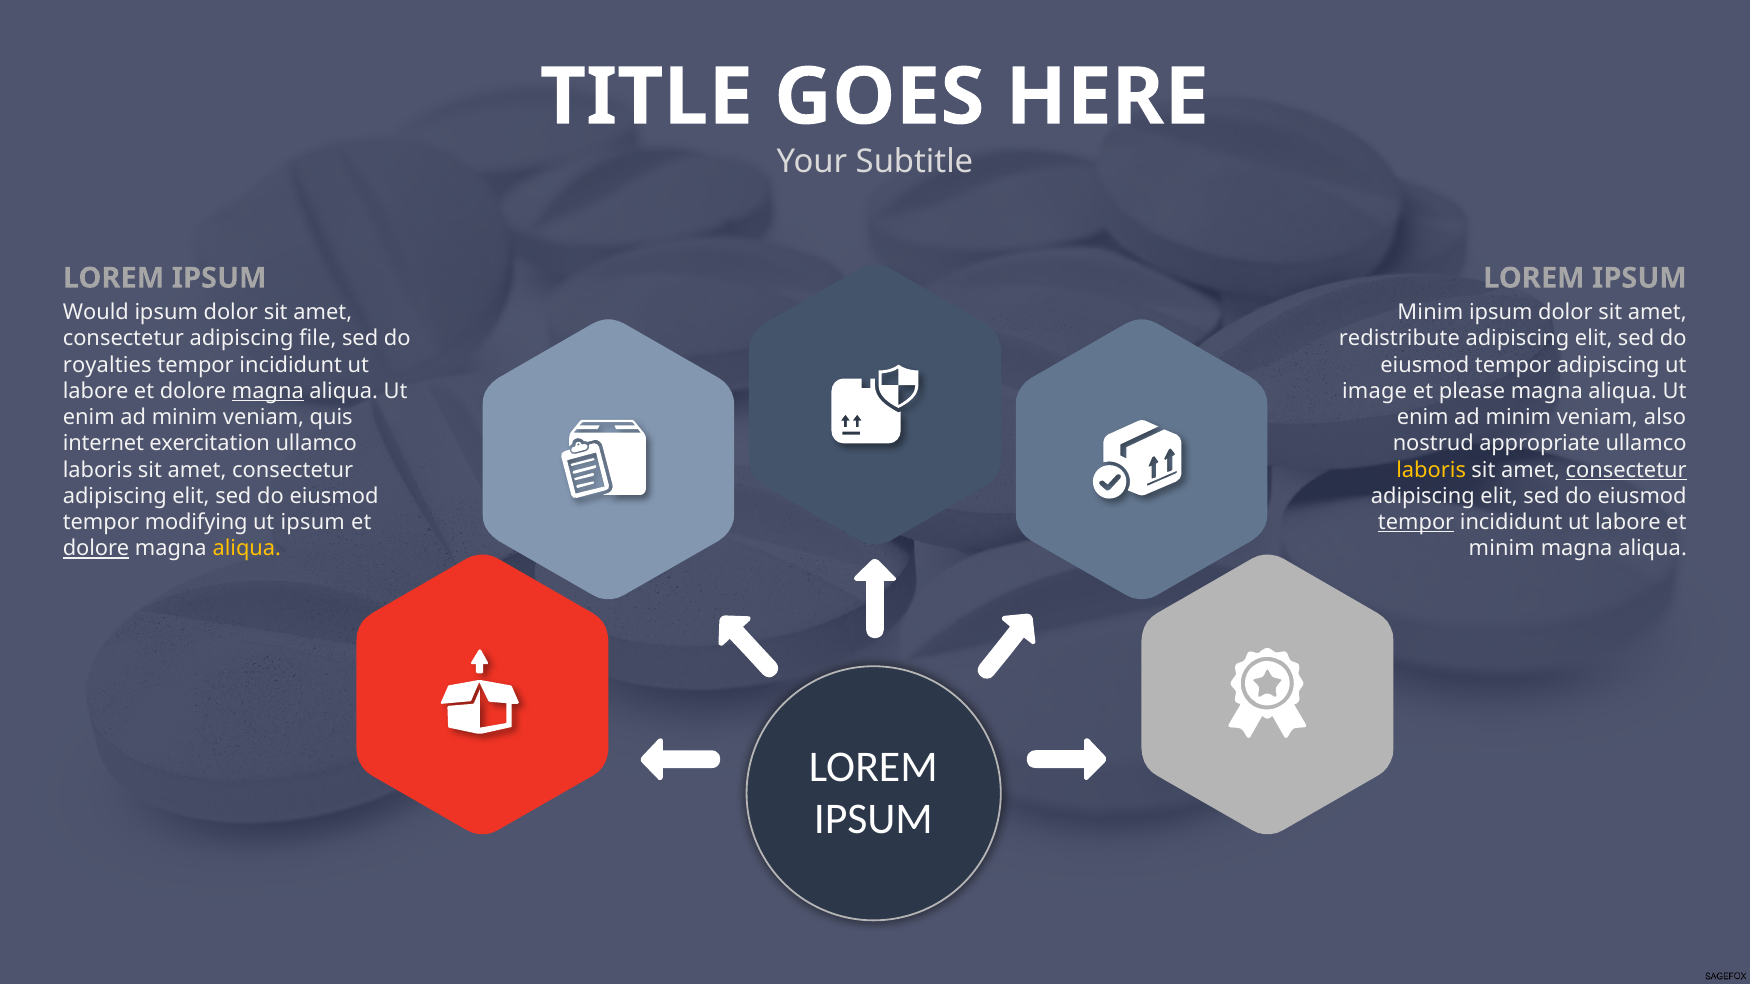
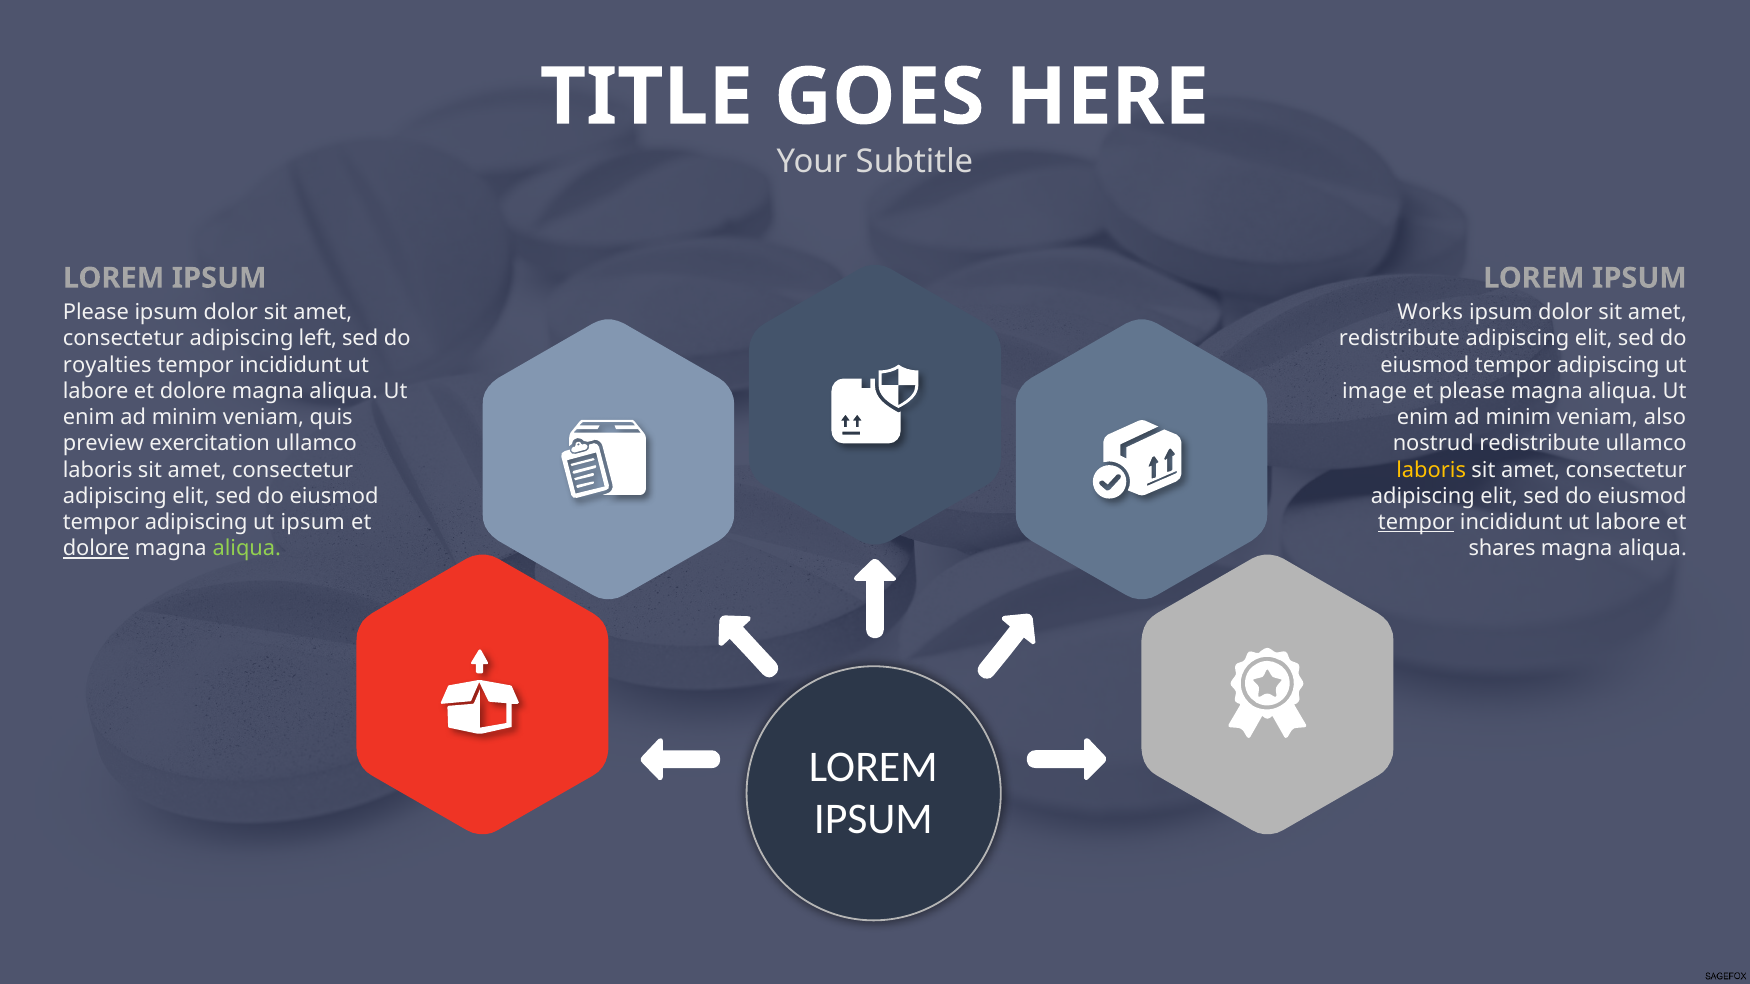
Would: Would -> Please (96, 313)
Minim: Minim -> Works (1430, 313)
file: file -> left (318, 339)
magna underline: present -> none (268, 391)
internet: internet -> preview (103, 444)
nostrud appropriate: appropriate -> redistribute (1540, 444)
consectetur underline: present -> none (1626, 470)
modifying: modifying -> adipiscing (196, 523)
aliqua colour: yellow -> light green (247, 549)
minim: minim -> shares (1502, 549)
